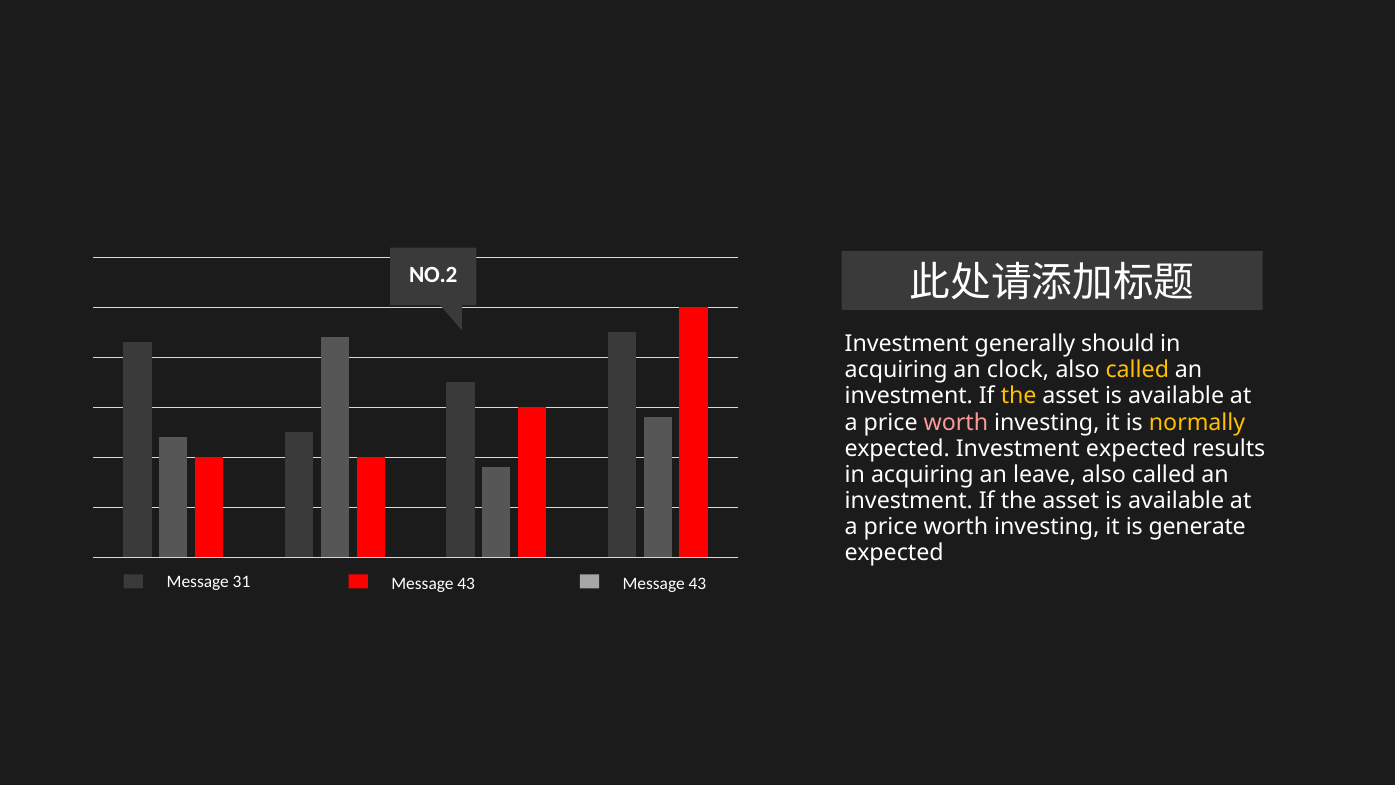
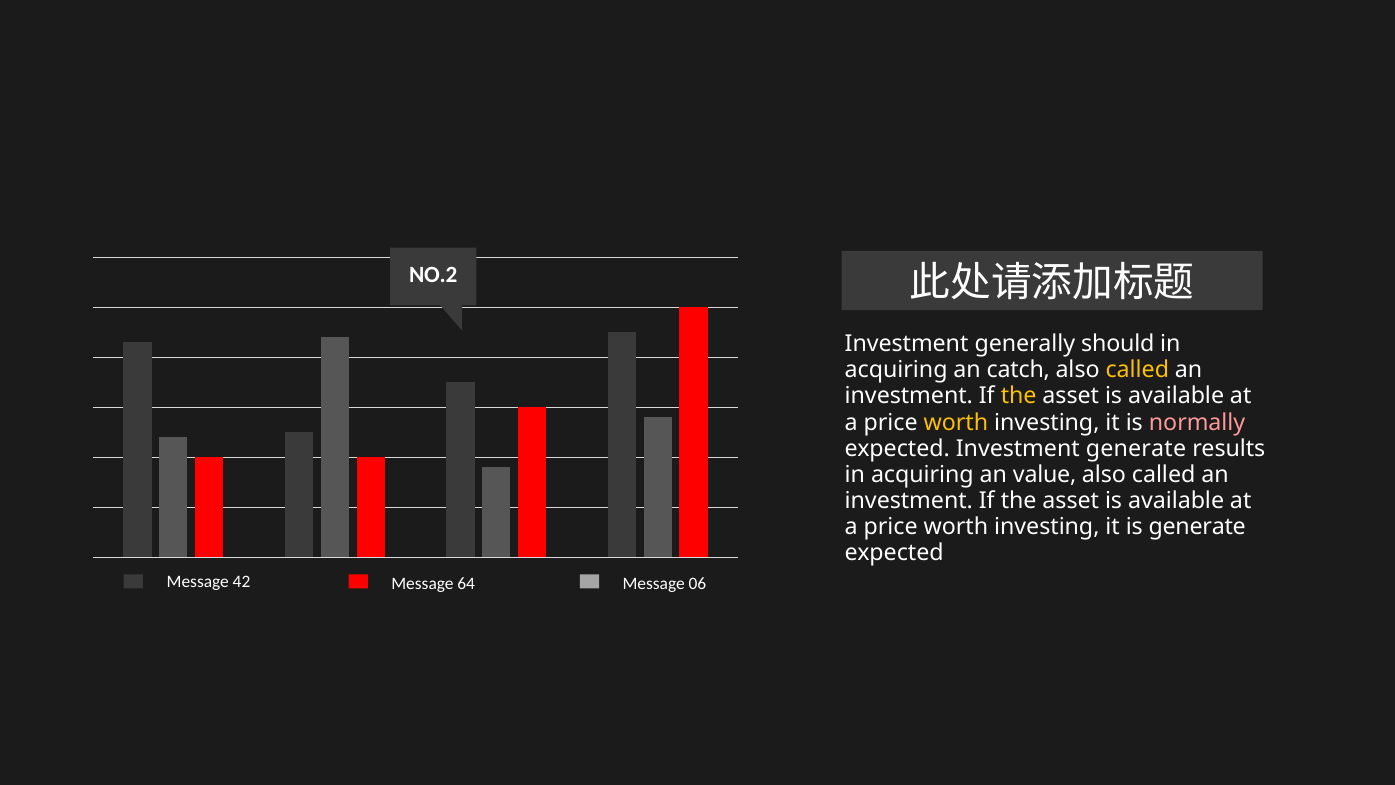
clock: clock -> catch (1018, 370)
worth colour: pink -> yellow (956, 422)
normally colour: yellow -> pink (1197, 422)
Investment expected: expected -> generate (1136, 448)
leave: leave -> value (1045, 475)
31: 31 -> 42 (242, 582)
43: 43 -> 64 (466, 583)
43: 43 -> 06 (697, 583)
